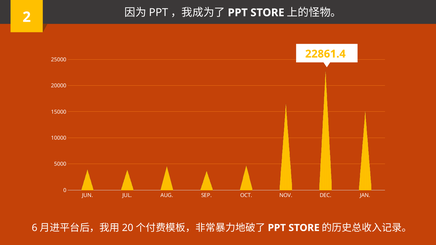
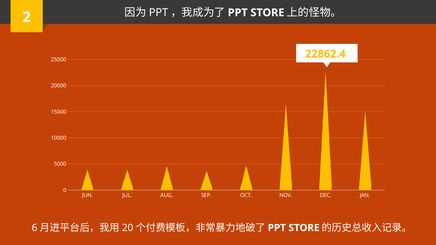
22861.4: 22861.4 -> 22862.4 (325, 54)
